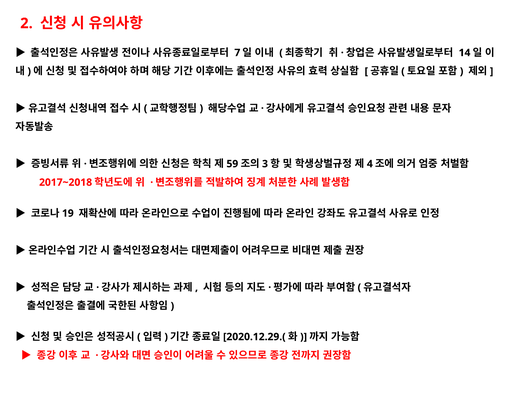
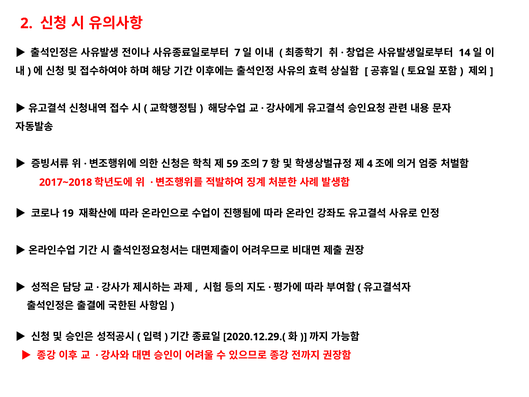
3: 3 -> 7 (265, 164)
